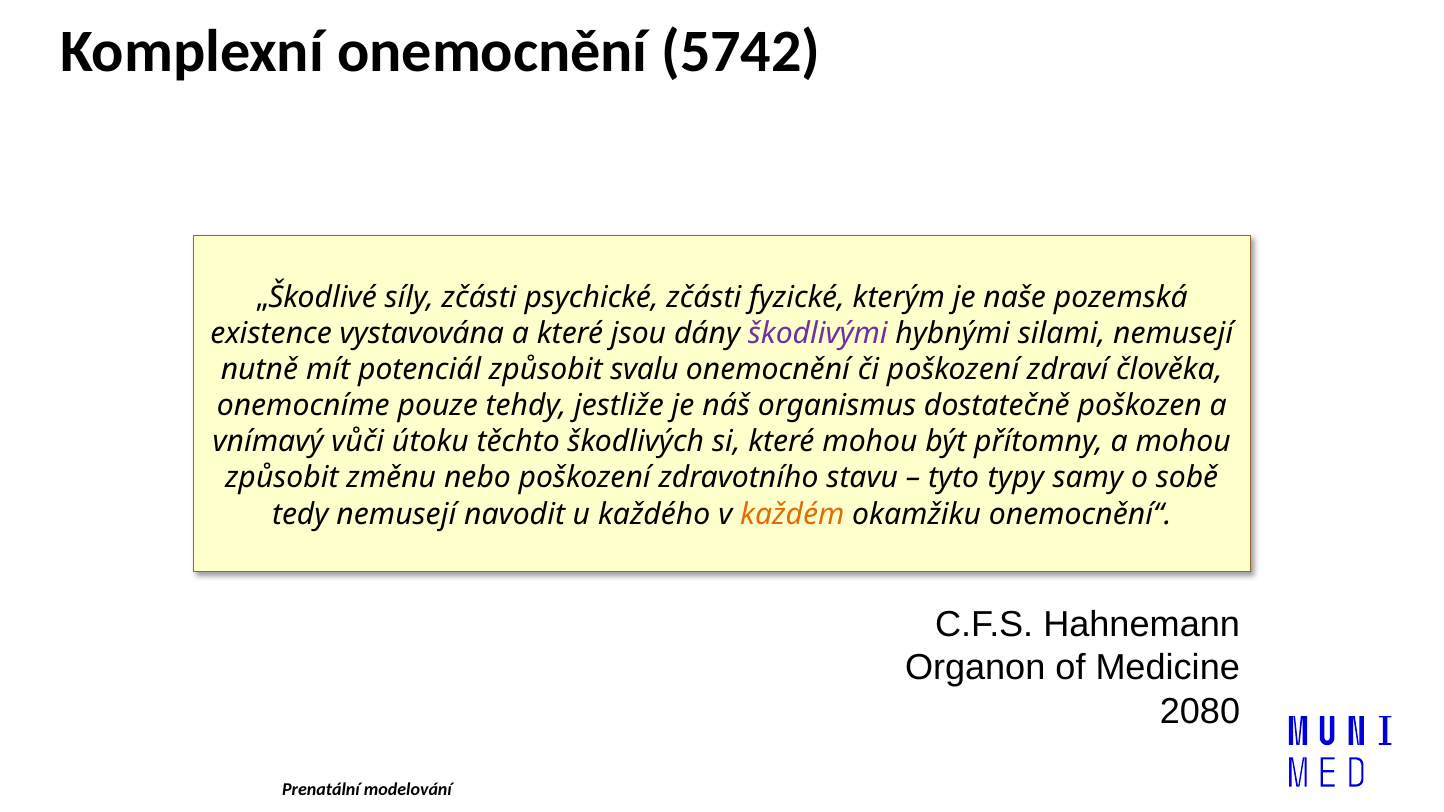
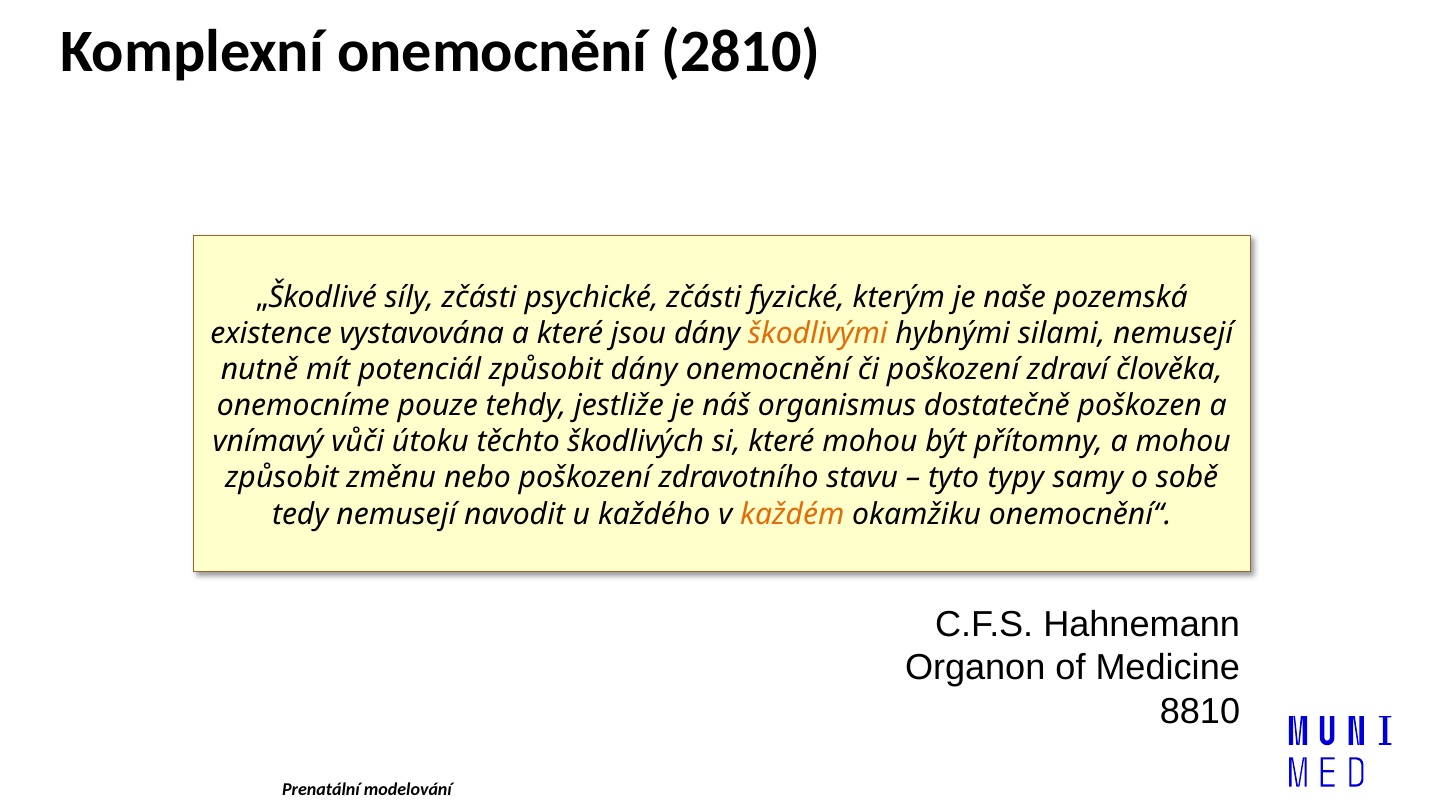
5742: 5742 -> 2810 (741, 52)
škodlivými colour: purple -> orange (818, 334)
způsobit svalu: svalu -> dány (644, 370)
2080: 2080 -> 8810 (1200, 711)
